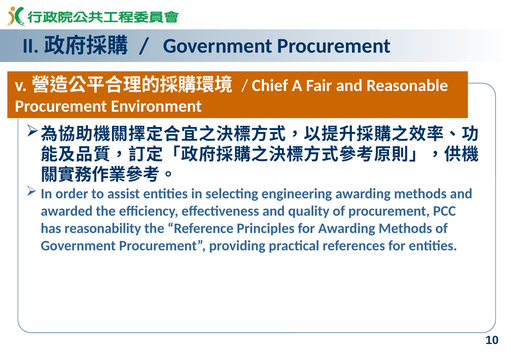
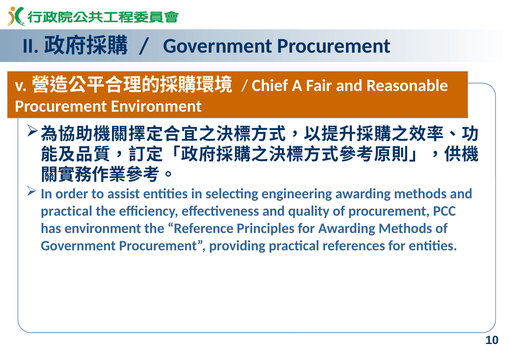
awarded: awarded -> practical (67, 211)
has reasonability: reasonability -> environment (103, 228)
